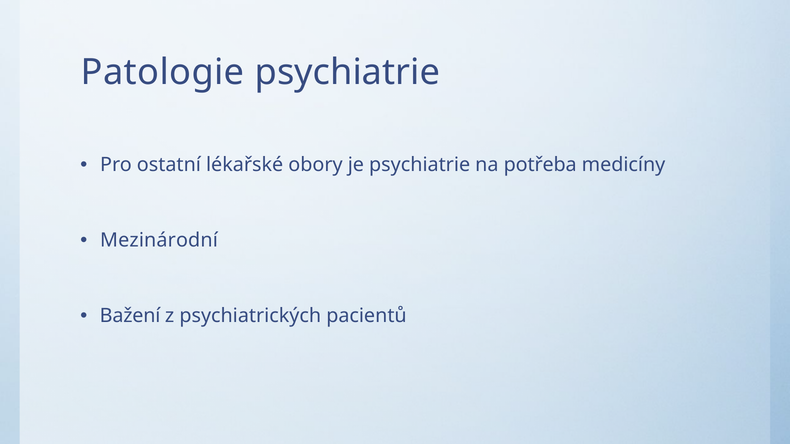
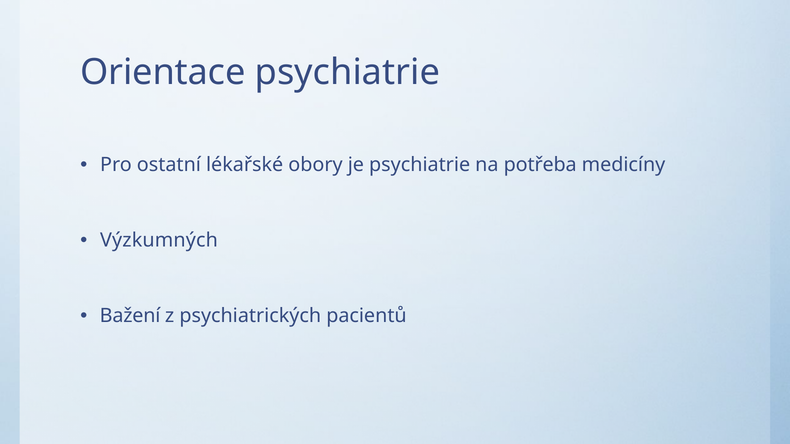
Patologie: Patologie -> Orientace (163, 72)
Mezinárodní: Mezinárodní -> Výzkumných (159, 241)
